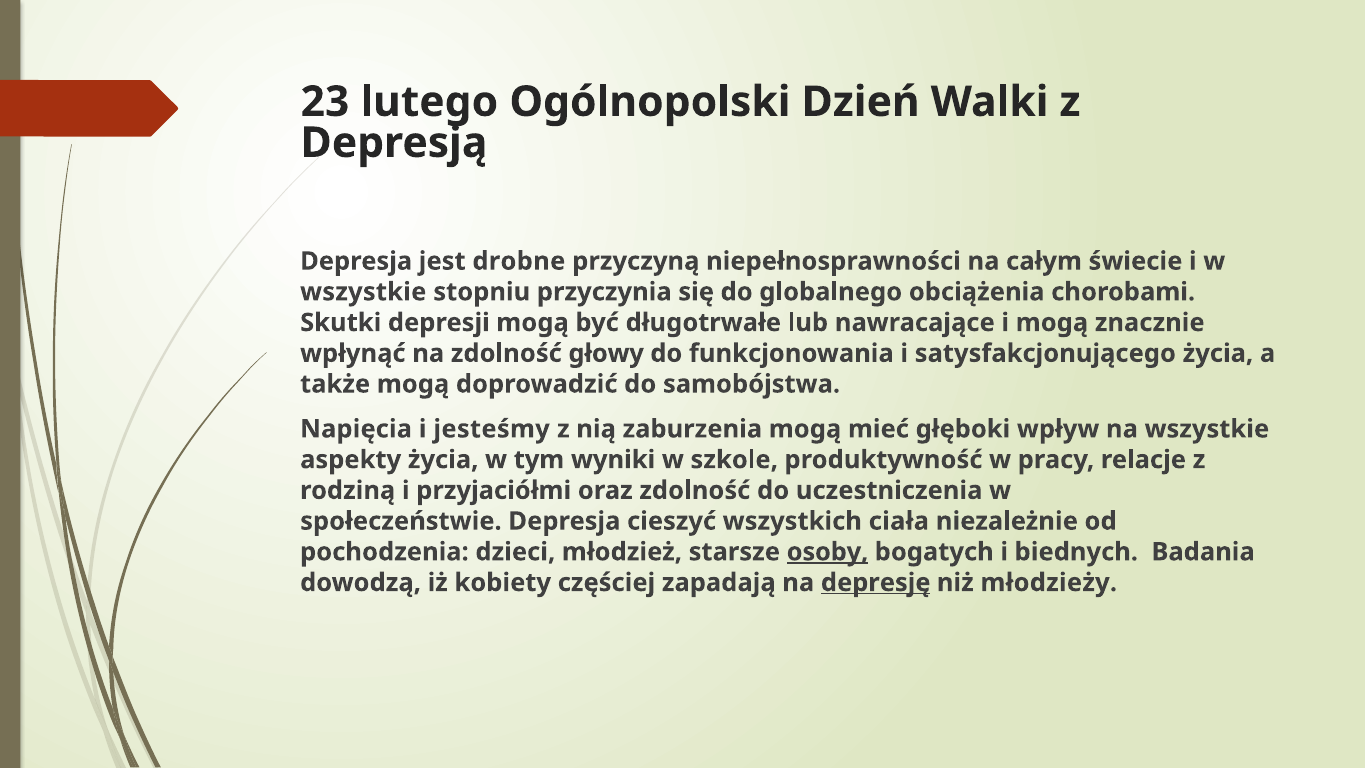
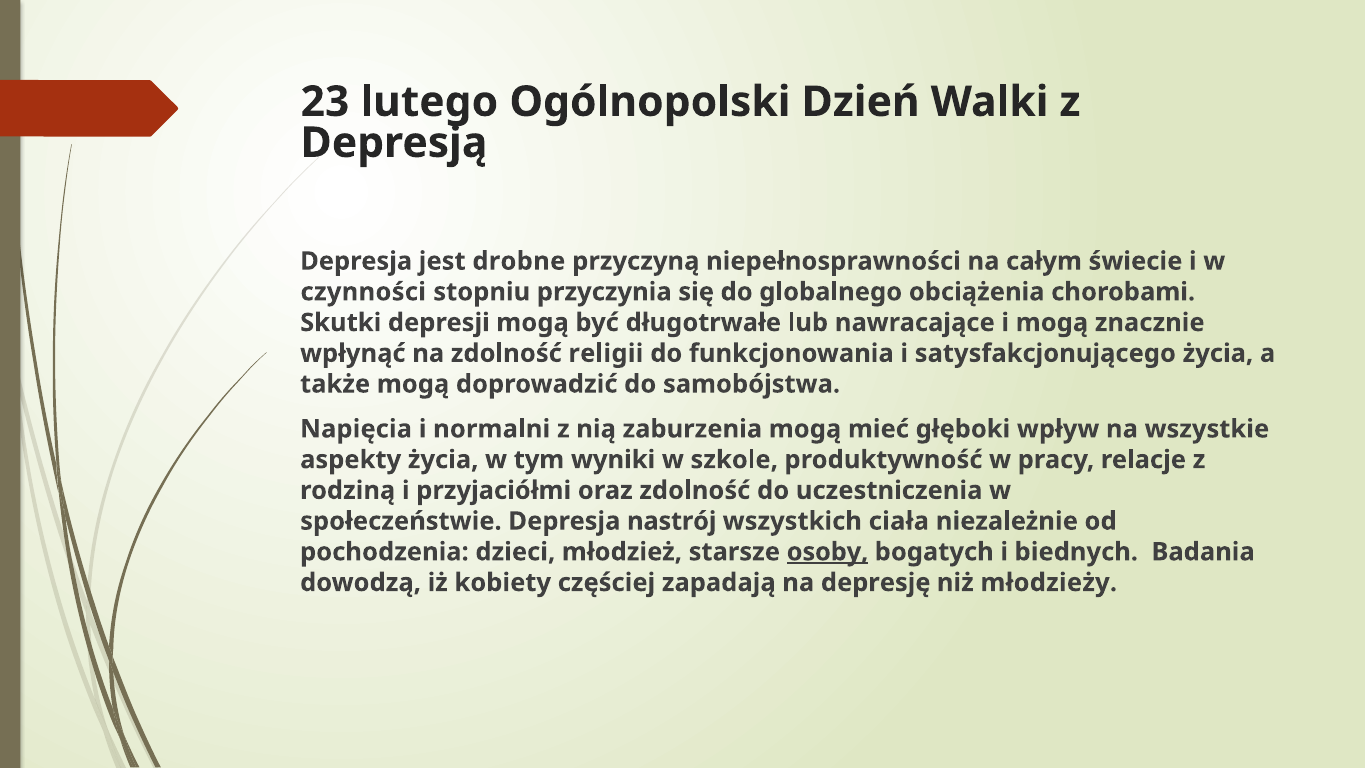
wszystkie: wszystkie -> czynności (363, 292)
głowy: głowy -> religii (606, 353)
jesteśmy: jesteśmy -> normalni (492, 429)
cieszyć: cieszyć -> nastrój (672, 521)
depresję underline: present -> none (876, 583)
